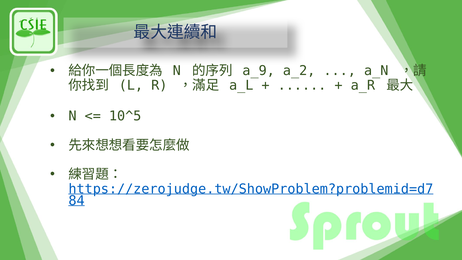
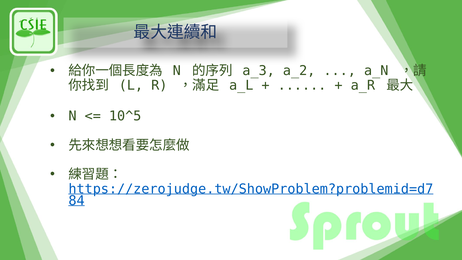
a_9: a_9 -> a_3 (259, 71)
